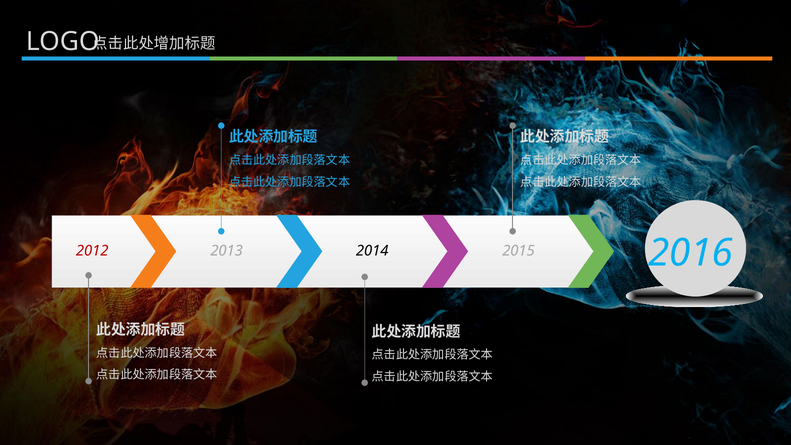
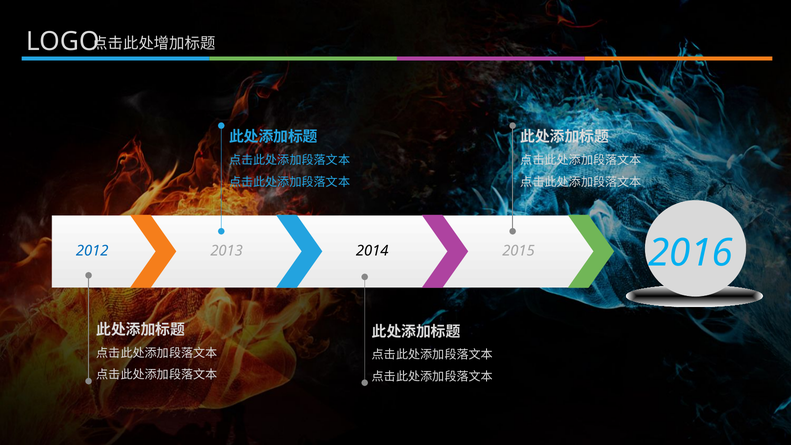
2012 colour: red -> blue (92, 251)
